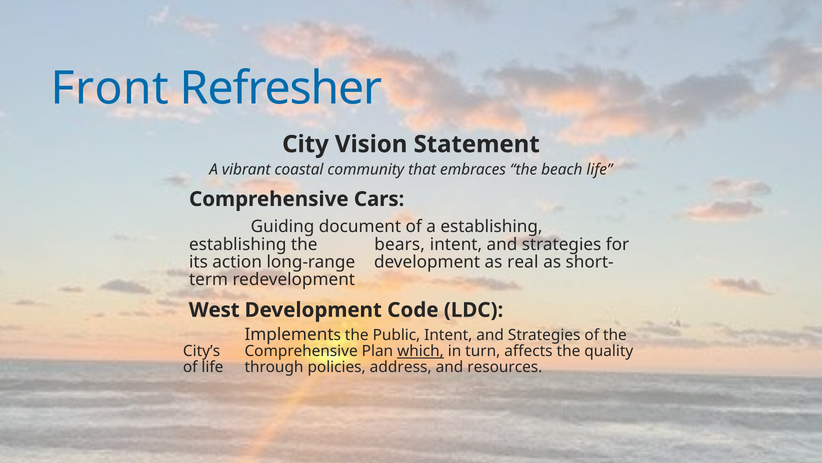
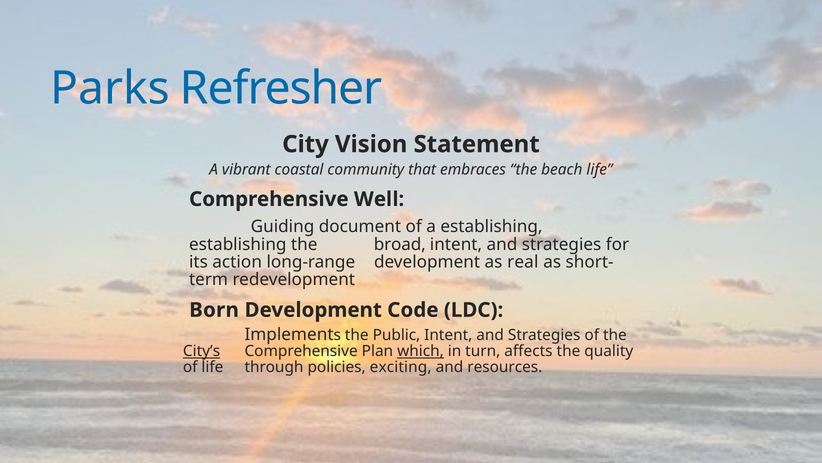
Front: Front -> Parks (110, 88)
Cars: Cars -> Well (379, 199)
bears: bears -> broad (400, 244)
West: West -> Born (214, 310)
City’s underline: none -> present (202, 351)
address: address -> exciting (401, 366)
